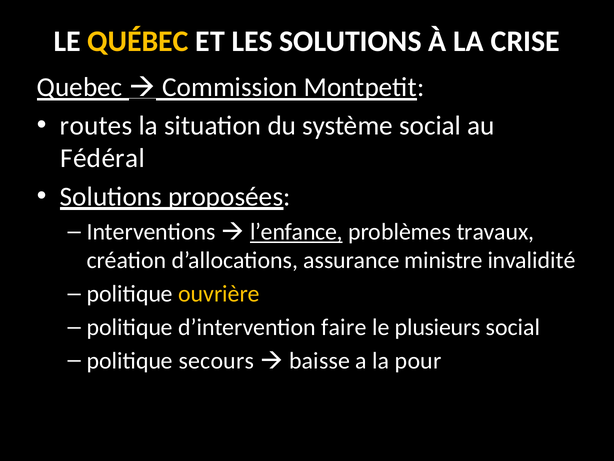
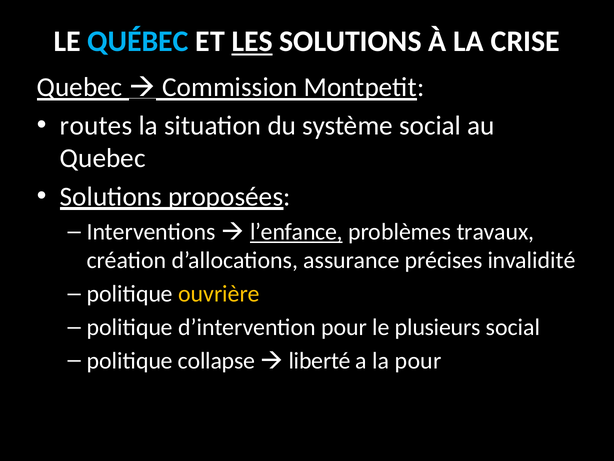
QUÉBEC colour: yellow -> light blue (138, 41)
LES underline: none -> present (252, 41)
Fédéral: Fédéral -> Quebec (103, 158)
ministre: ministre -> précises (444, 260)
d’intervention faire: faire -> pour (344, 327)
secours: secours -> collapse (216, 360)
baisse: baisse -> liberté (320, 360)
